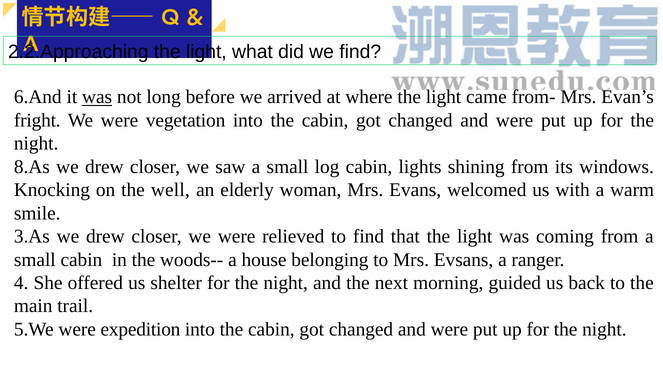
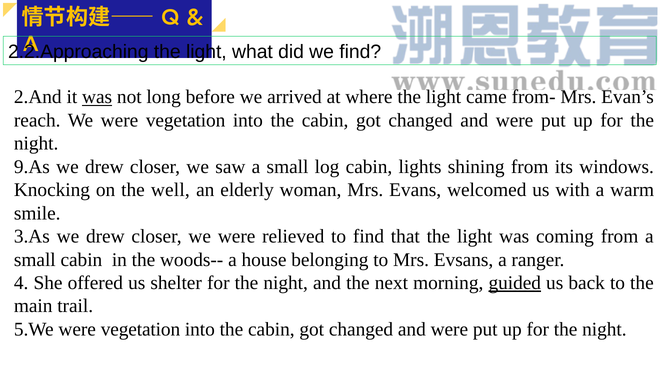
6.And: 6.And -> 2.And (38, 97)
fright: fright -> reach (37, 120)
8.As: 8.As -> 9.As (32, 167)
guided underline: none -> present (515, 283)
5.We were expedition: expedition -> vegetation (140, 329)
